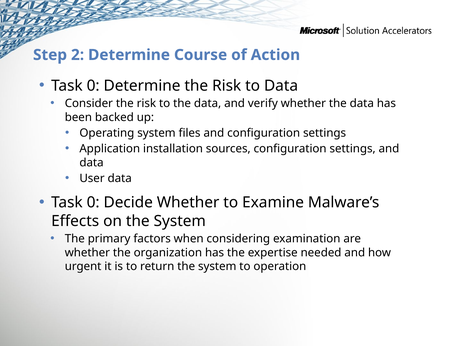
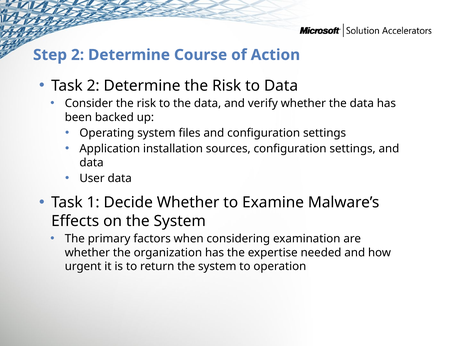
0: 0 -> 2 (93, 86)
0: 0 -> 1 (93, 202)
